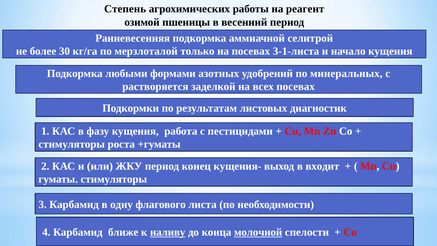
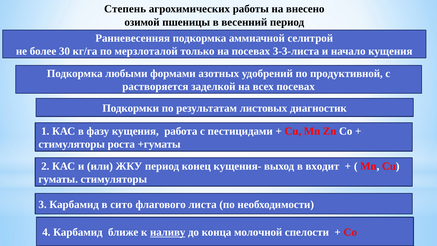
реагент: реагент -> внесено (305, 9)
3-1-листа: 3-1-листа -> 3-3-листа (296, 51)
минеральных: минеральных -> продуктивной (346, 73)
одну: одну -> сито (121, 204)
молочной underline: present -> none (258, 232)
